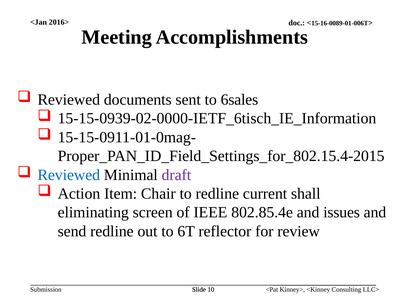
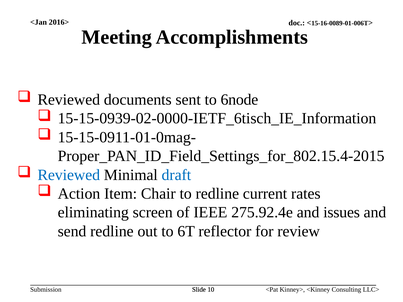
6sales: 6sales -> 6node (239, 100)
draft colour: purple -> blue (176, 175)
shall: shall -> rates (306, 194)
802.85.4e: 802.85.4e -> 275.92.4e (262, 213)
